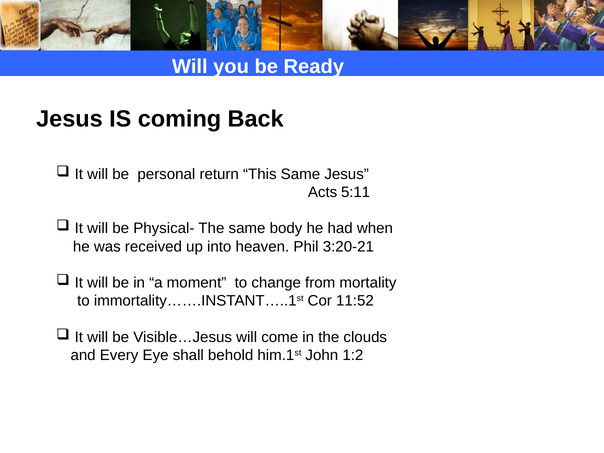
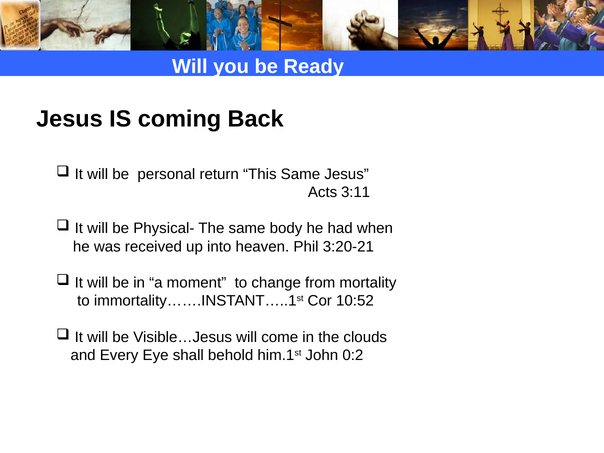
5:11: 5:11 -> 3:11 (356, 192)
11:52: 11:52 -> 10:52 (355, 301)
1:2: 1:2 -> 0:2 (353, 355)
